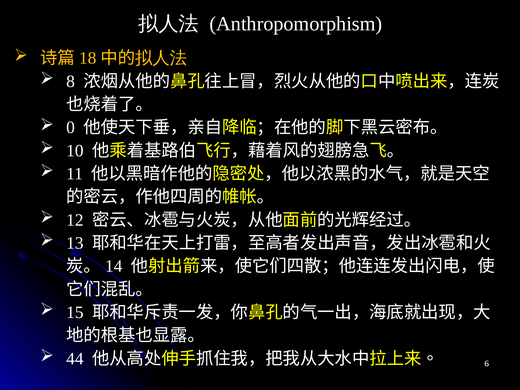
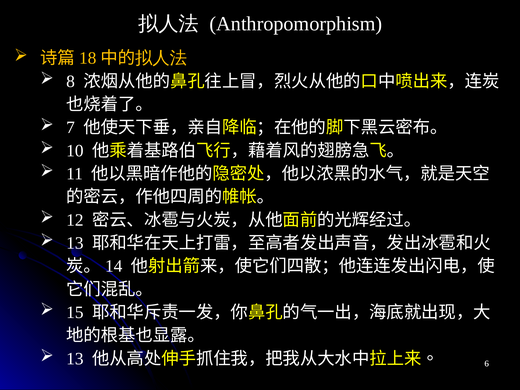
0: 0 -> 7 (71, 128)
44: 44 -> 13 (75, 359)
